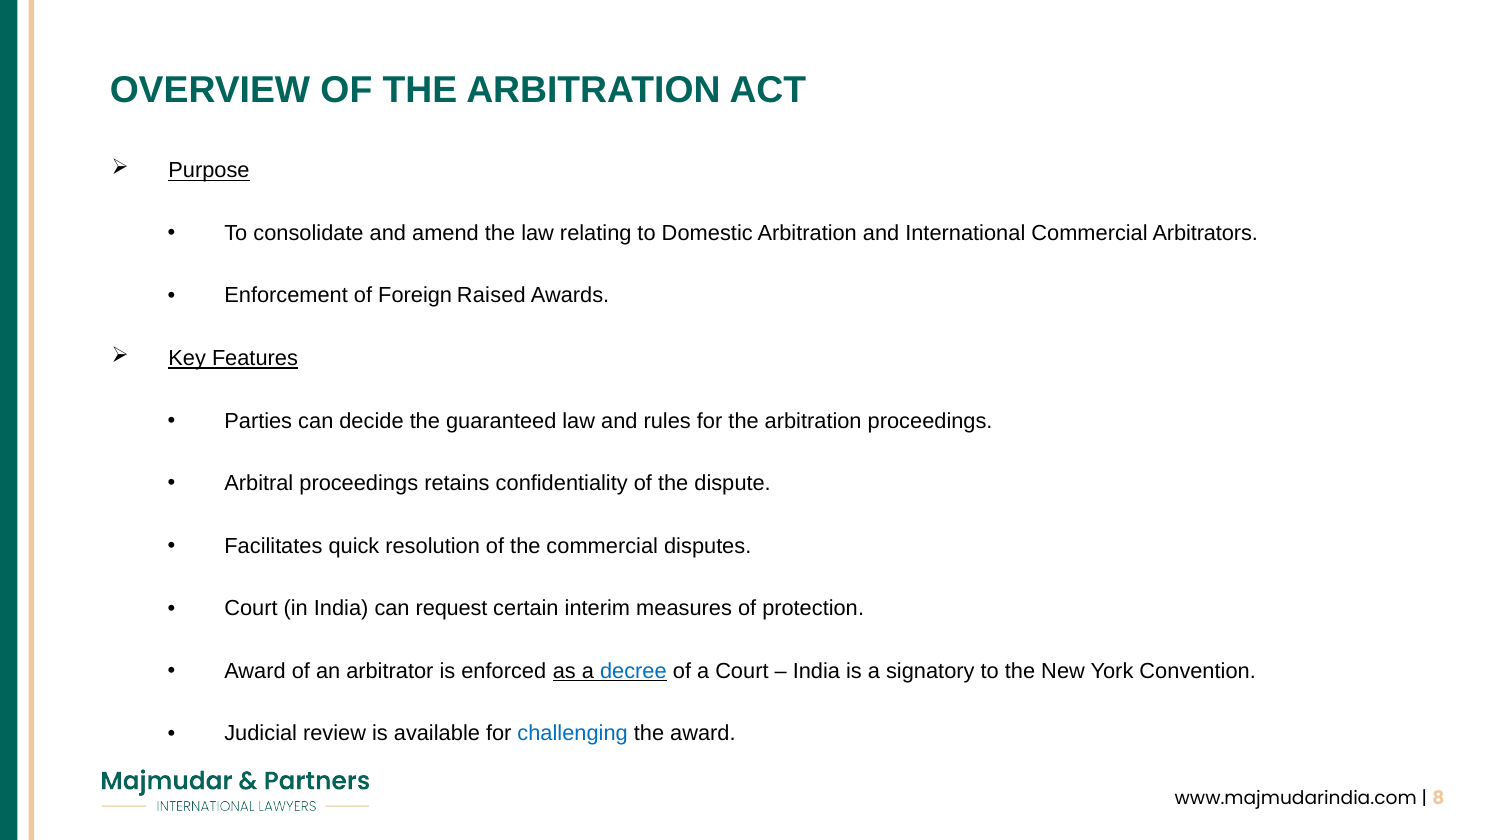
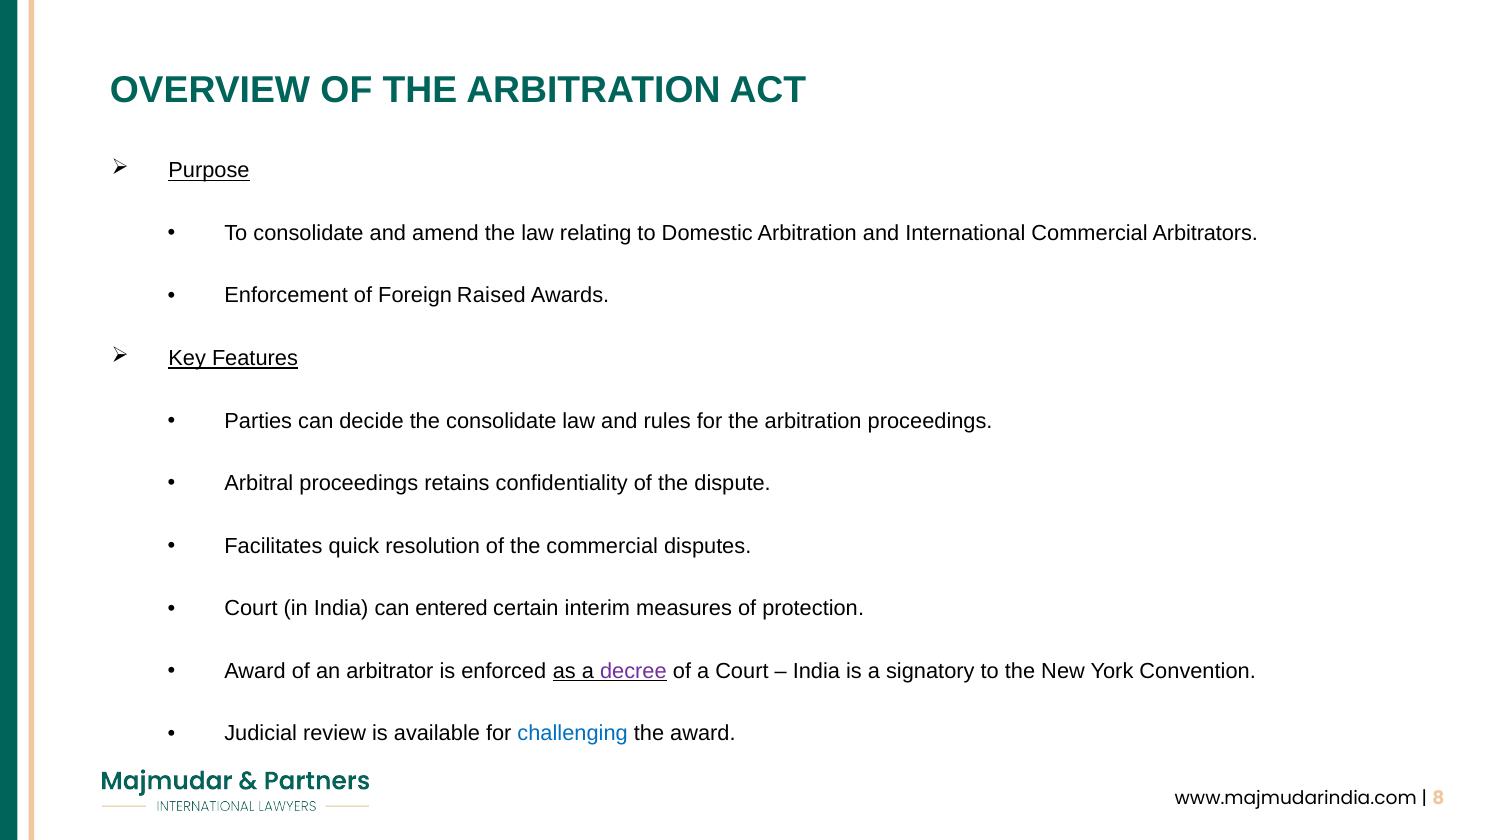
the guaranteed: guaranteed -> consolidate (501, 421)
request: request -> entered (452, 608)
decree colour: blue -> purple (633, 671)
